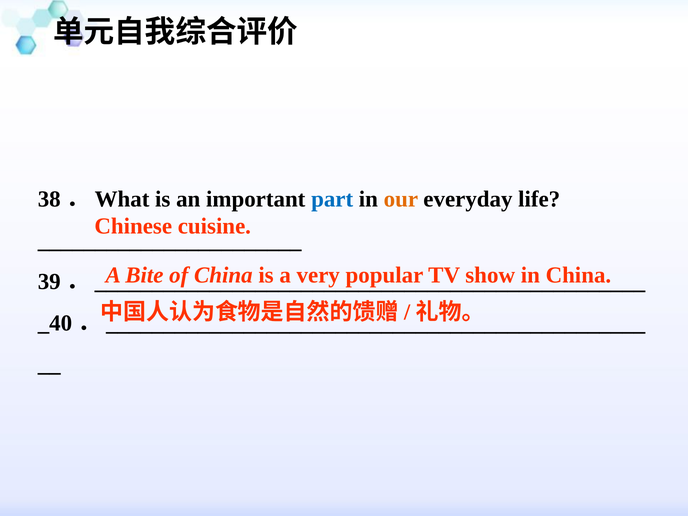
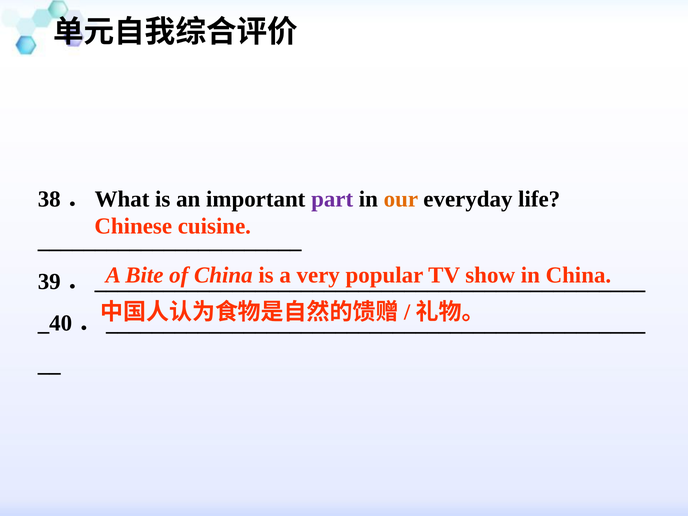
part colour: blue -> purple (332, 199)
